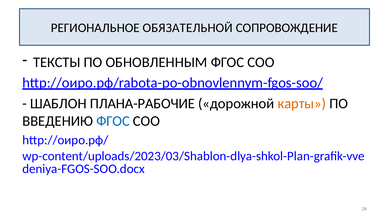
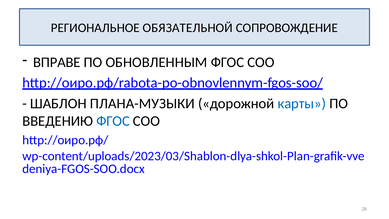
ТЕКСТЫ: ТЕКСТЫ -> ВПРАВЕ (57, 62)
ПЛАНА-РАБОЧИЕ: ПЛАНА-РАБОЧИЕ -> ПЛАНА-МУЗЫКИ (142, 103)
карты colour: orange -> blue (302, 103)
